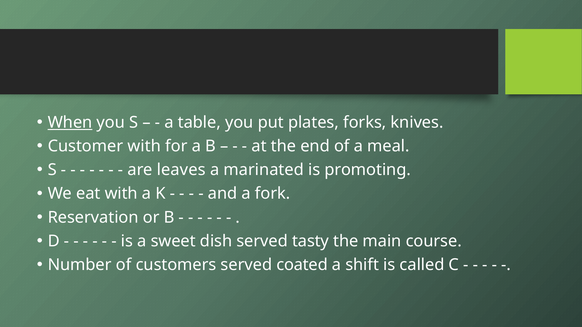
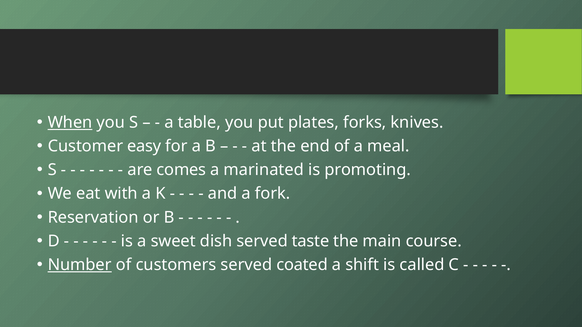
Customer with: with -> easy (144, 146)
leaves: leaves -> comes (181, 170)
tasty: tasty -> taste (311, 241)
Number underline: none -> present (80, 265)
